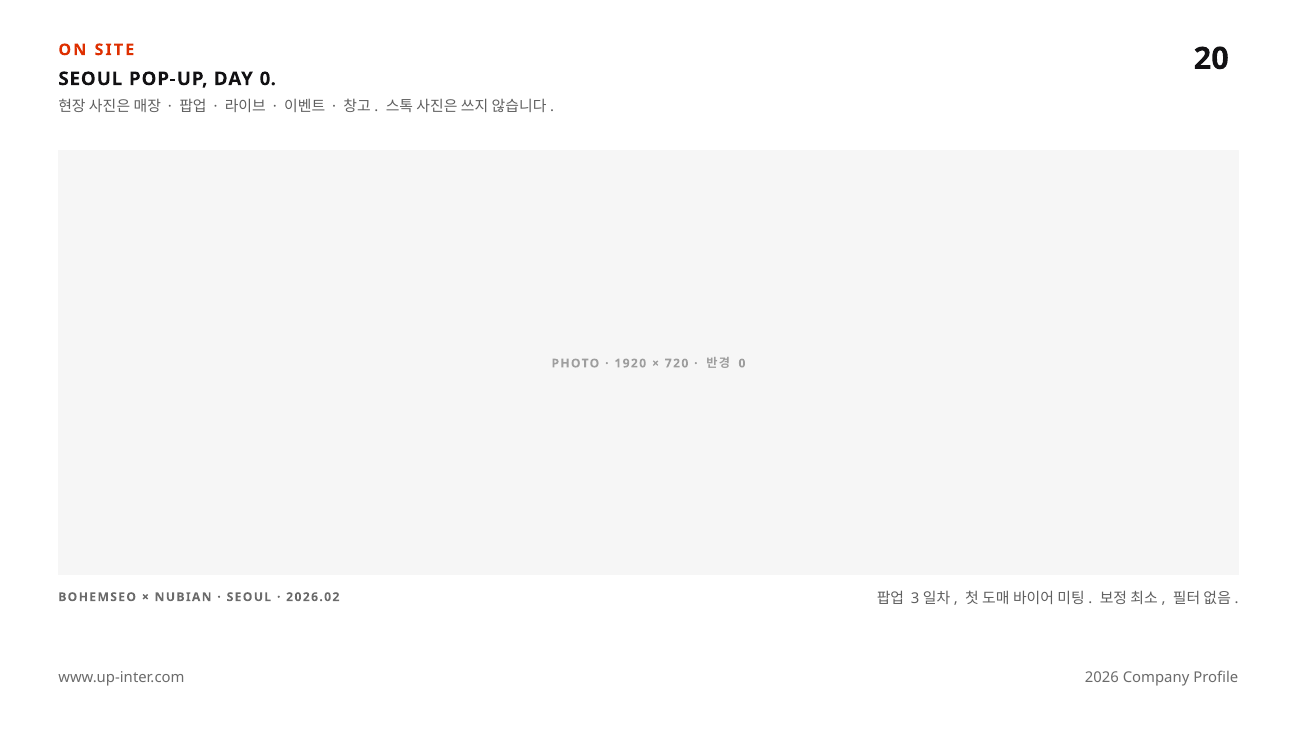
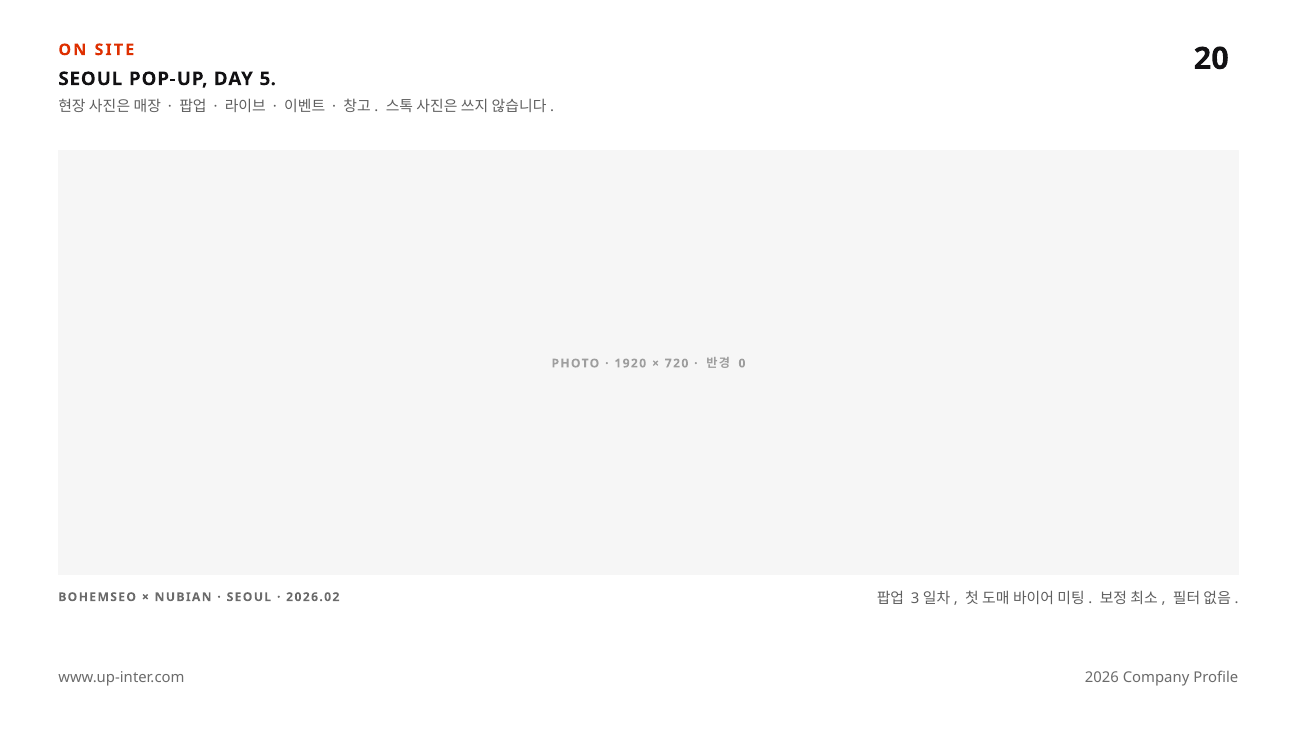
DAY 0: 0 -> 5 (268, 79)
